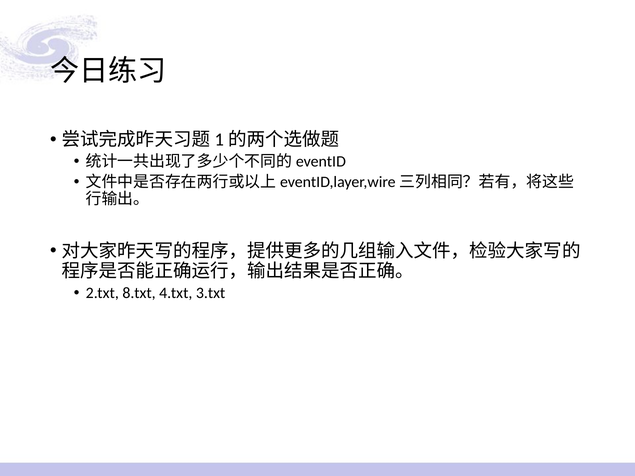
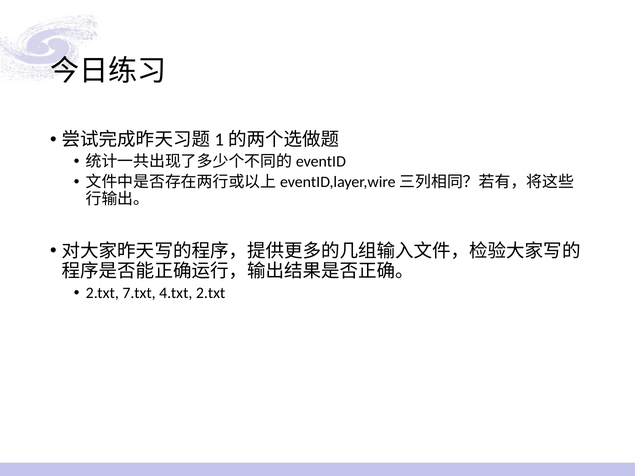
8.txt: 8.txt -> 7.txt (139, 293)
4.txt 3.txt: 3.txt -> 2.txt (211, 293)
